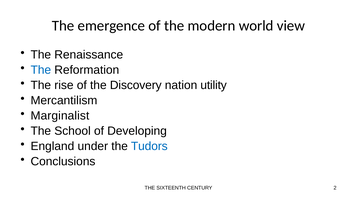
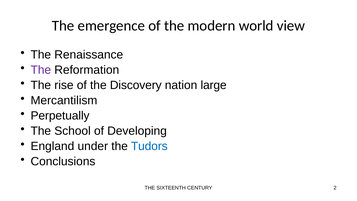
The colour: blue -> purple (41, 70)
utility: utility -> large (214, 85)
Marginalist: Marginalist -> Perpetually (60, 116)
